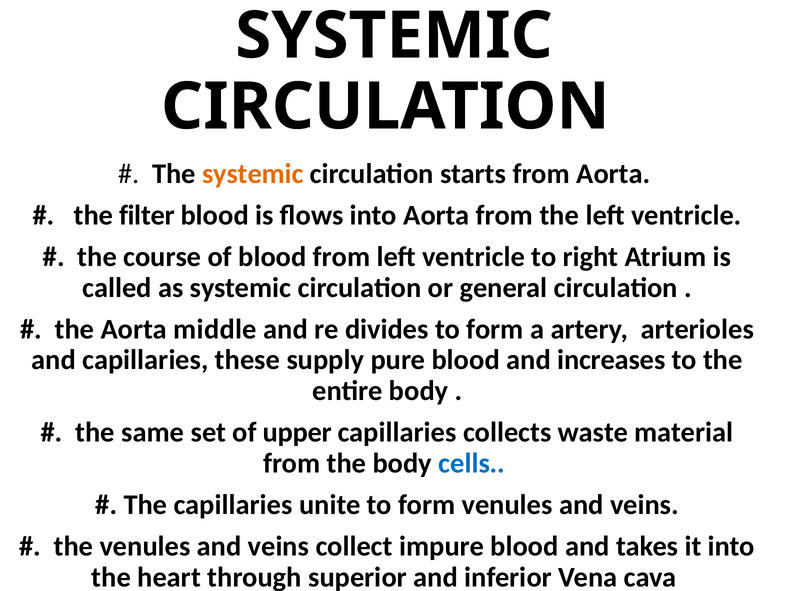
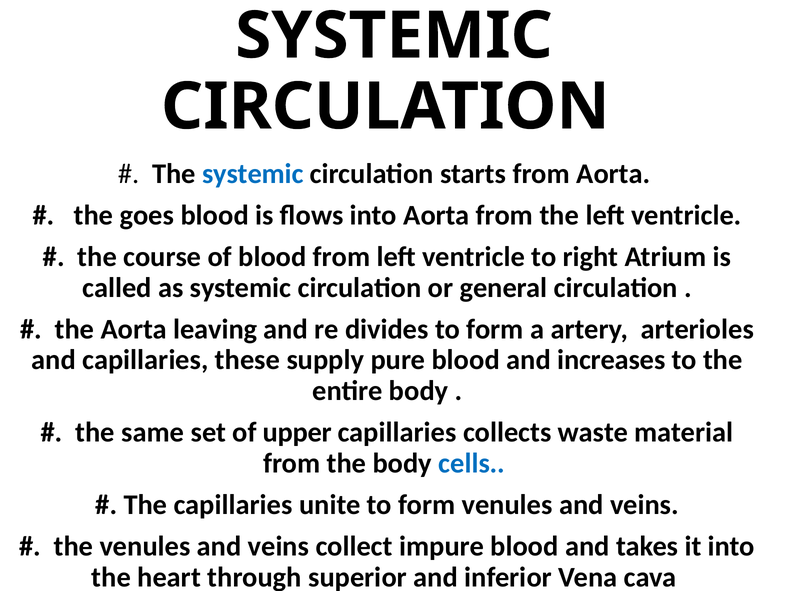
systemic colour: orange -> blue (253, 174)
filter: filter -> goes (147, 215)
middle: middle -> leaving (215, 329)
